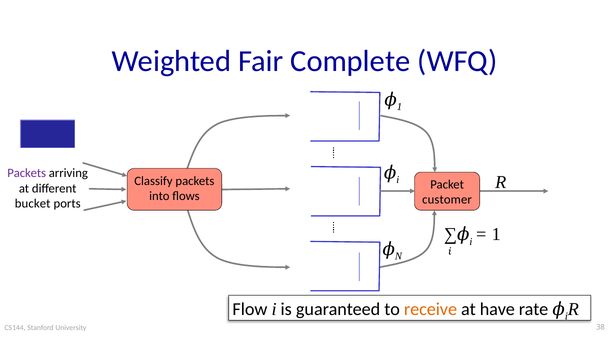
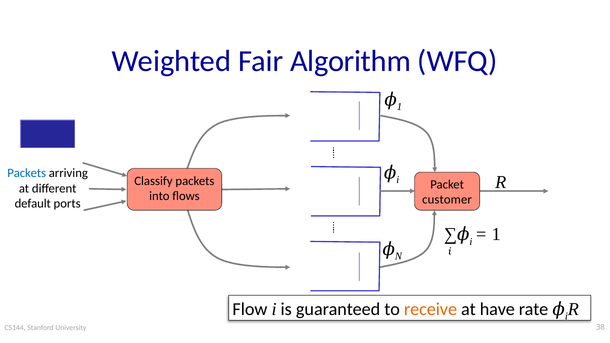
Complete: Complete -> Algorithm (351, 61)
Packets colour: purple -> blue (27, 173)
bucket: bucket -> default (33, 204)
